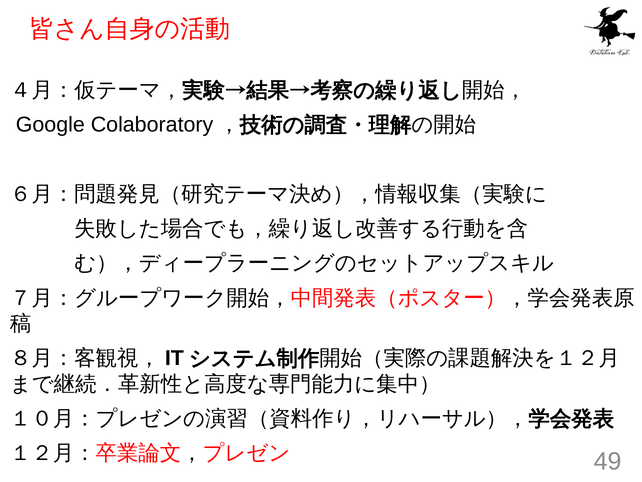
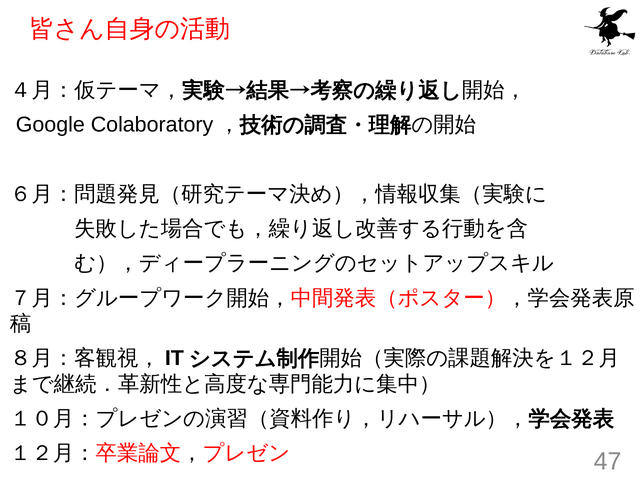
49: 49 -> 47 (608, 461)
